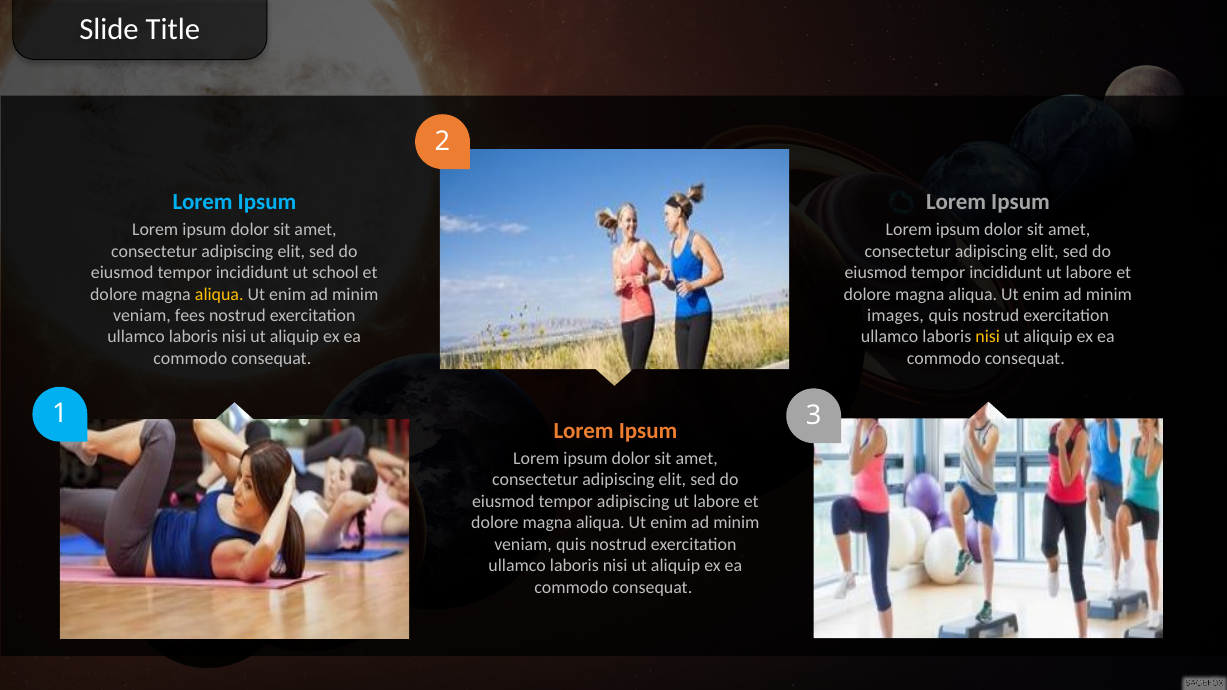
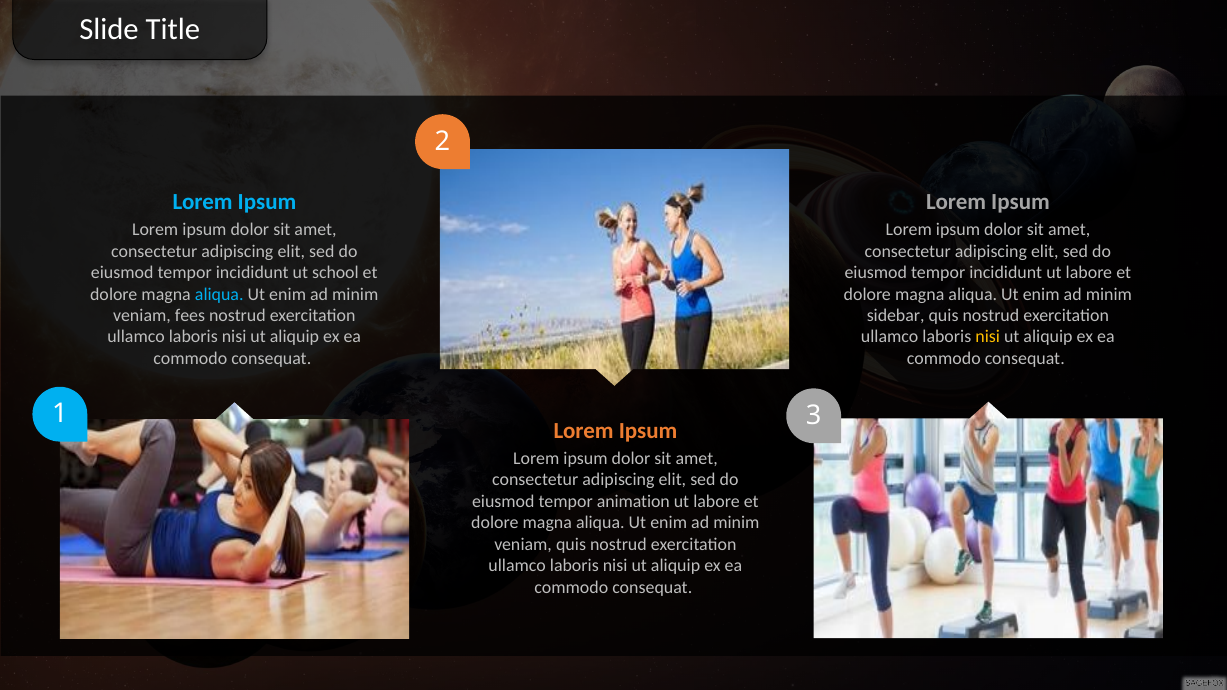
aliqua colour: yellow -> light blue (219, 294)
images: images -> sidebar (896, 316)
tempor adipiscing: adipiscing -> animation (633, 501)
